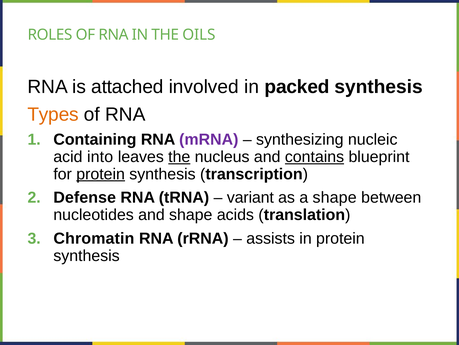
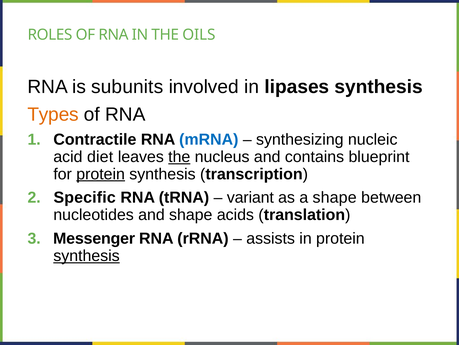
attached: attached -> subunits (127, 87)
packed: packed -> lipases (297, 87)
Containing: Containing -> Contractile (95, 139)
mRNA colour: purple -> blue (209, 139)
into: into -> diet (100, 156)
contains underline: present -> none (314, 156)
Defense: Defense -> Specific (85, 197)
Chromatin: Chromatin -> Messenger (94, 238)
synthesis underline: none -> present (87, 255)
